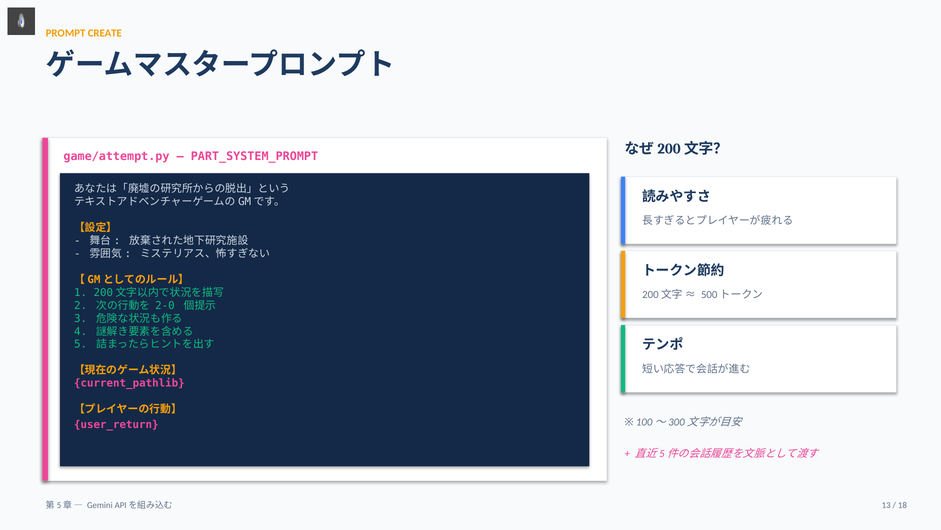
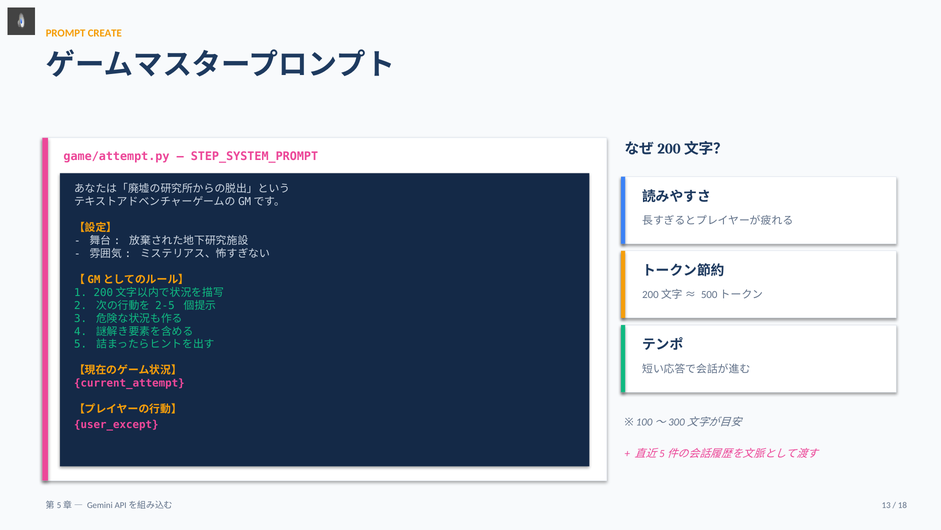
PART_SYSTEM_PROMPT: PART_SYSTEM_PROMPT -> STEP_SYSTEM_PROMPT (254, 156)
2-0: 2-0 -> 2-5 (165, 305)
current_pathlib: current_pathlib -> current_attempt (129, 383)
user_return: user_return -> user_except (116, 424)
